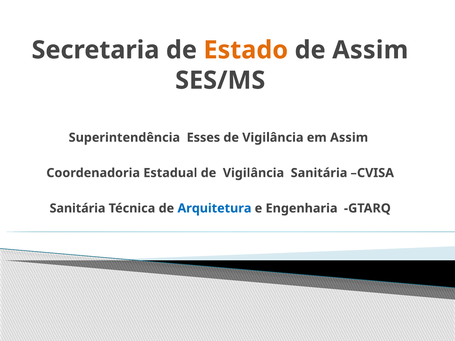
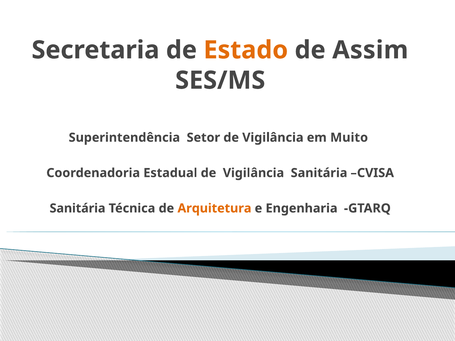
Esses: Esses -> Setor (203, 138)
em Assim: Assim -> Muito (349, 138)
Arquitetura colour: blue -> orange (214, 208)
